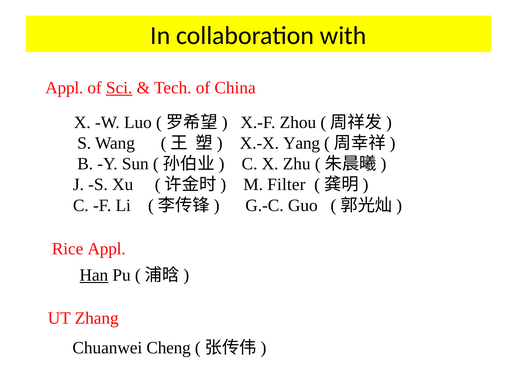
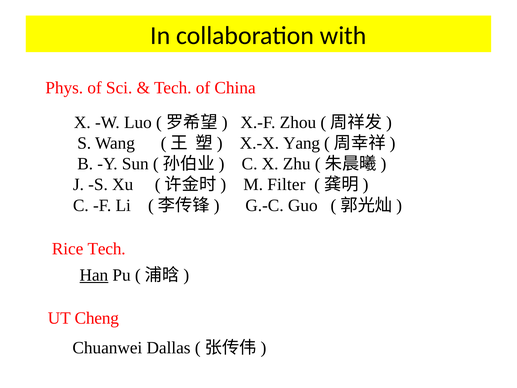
Appl: Appl -> Phys (64, 88)
Sci underline: present -> none (119, 88)
Rice Appl: Appl -> Tech (107, 249)
Zhang: Zhang -> Cheng (97, 318)
Cheng: Cheng -> Dallas (169, 348)
